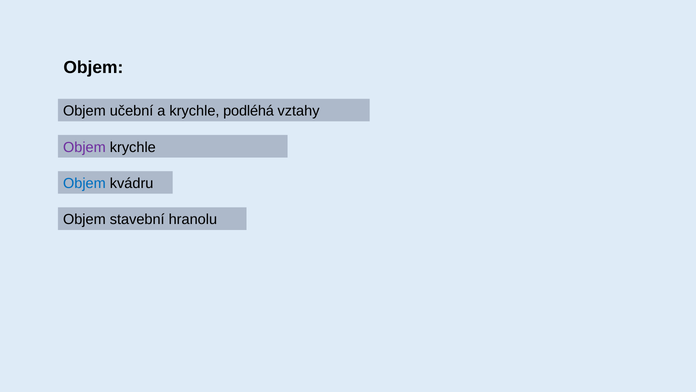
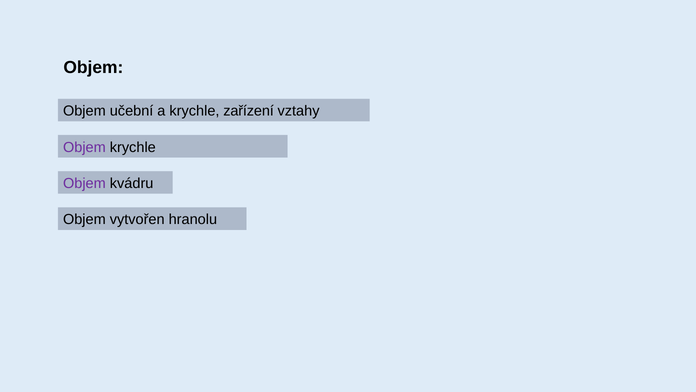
podléhá: podléhá -> zařízení (249, 111)
Objem colour: blue -> purple (84, 183)
stavební: stavební -> vytvořen (137, 219)
